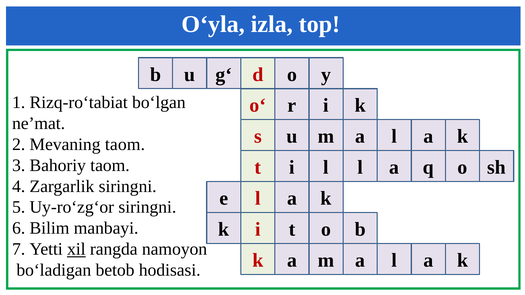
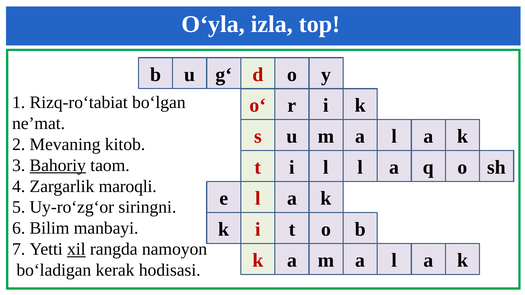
Mevaning taom: taom -> kitob (125, 144)
Bahoriy underline: none -> present (58, 165)
Zargarlik siringni: siringni -> maroqli (128, 186)
betob: betob -> kerak (115, 270)
